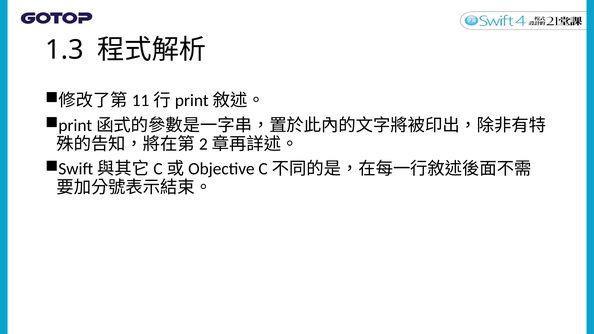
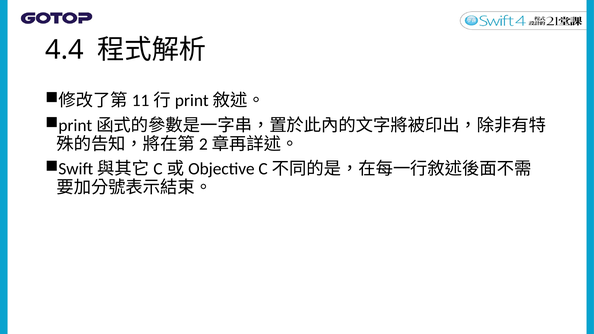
1.3: 1.3 -> 4.4 (64, 50)
